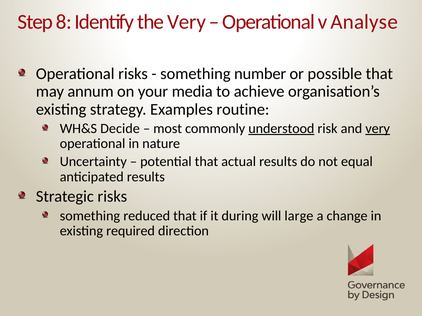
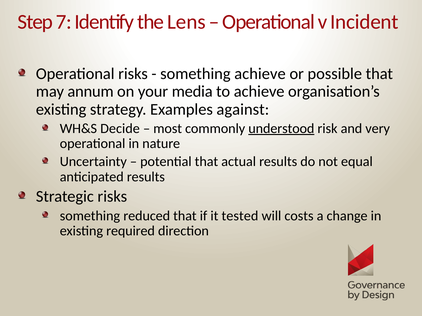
8: 8 -> 7 (64, 22)
the Very: Very -> Lens (186, 22)
Analyse: Analyse -> Incident (364, 22)
something number: number -> achieve (260, 74)
routine: routine -> against (243, 109)
very underline: present -> none (378, 129)
during: during -> tested (240, 216)
large: large -> costs (299, 216)
